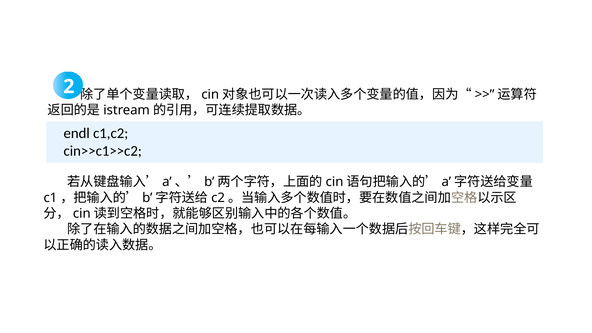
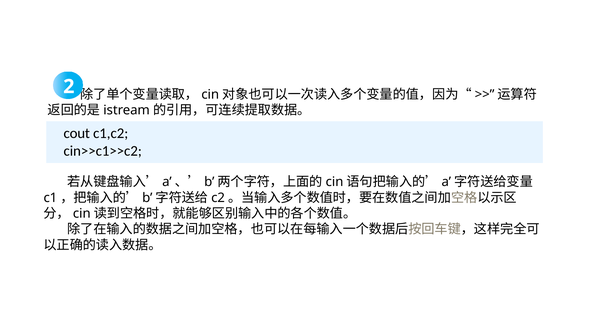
endl: endl -> cout (77, 133)
